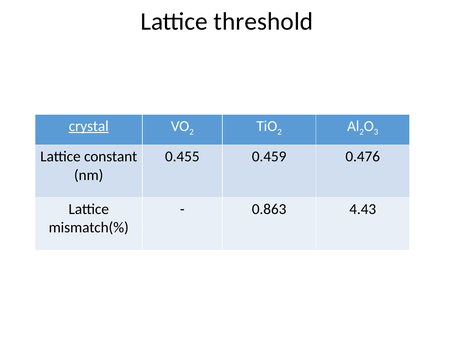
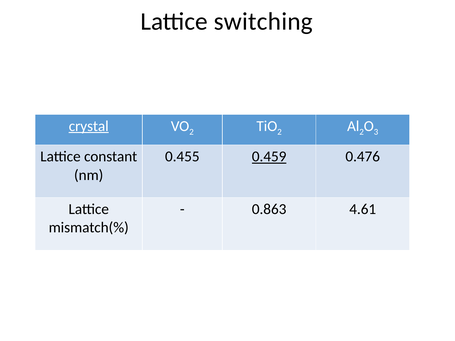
threshold: threshold -> switching (263, 22)
0.459 underline: none -> present (269, 157)
4.43: 4.43 -> 4.61 (363, 209)
